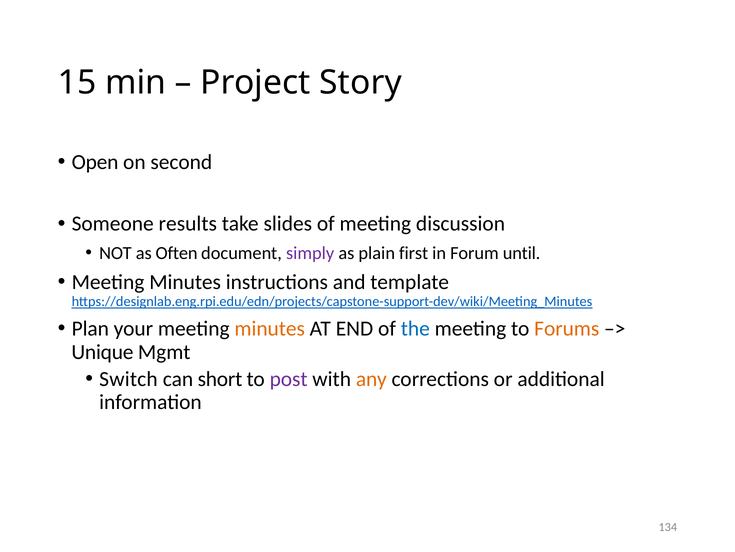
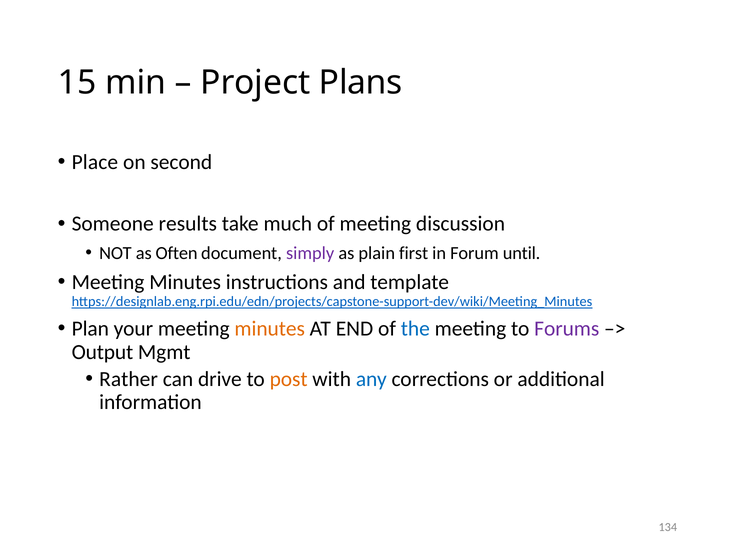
Story: Story -> Plans (361, 82)
Open: Open -> Place (95, 162)
slides: slides -> much (288, 223)
Forums colour: orange -> purple (567, 328)
Unique: Unique -> Output (102, 351)
Switch: Switch -> Rather (129, 378)
short: short -> drive (220, 378)
post colour: purple -> orange (289, 378)
any colour: orange -> blue (371, 378)
